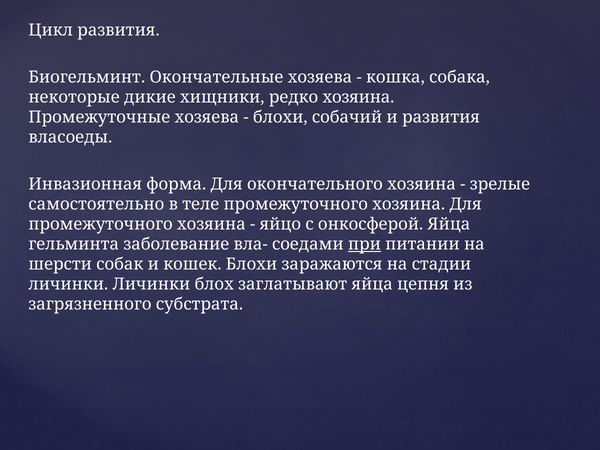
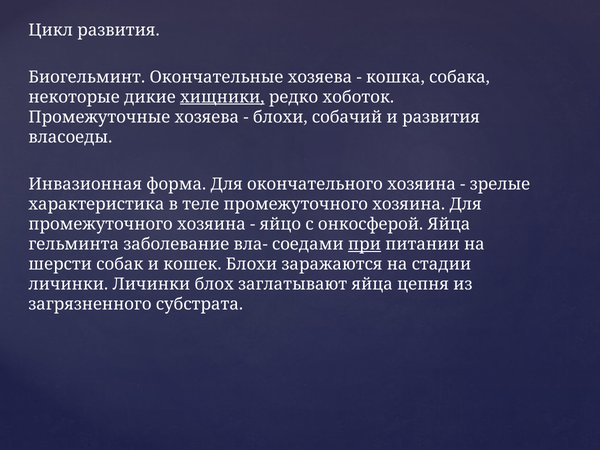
хищники underline: none -> present (222, 97)
редко хозяина: хозяина -> хоботок (358, 97)
самостоятельно: самостоятельно -> характеристика (96, 204)
